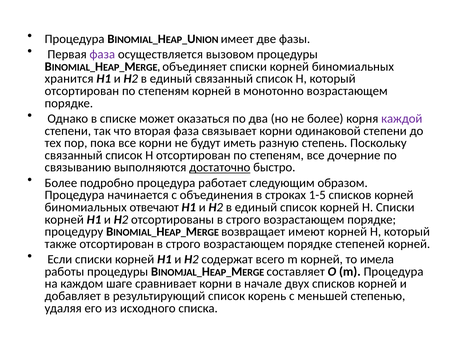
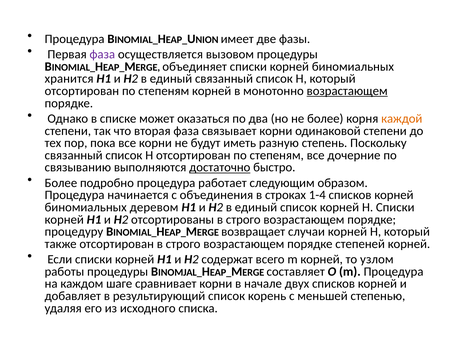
возрастающем underline: none -> present (347, 91)
каждой colour: purple -> orange (402, 119)
1-5: 1-5 -> 1-4 (317, 195)
отвечают: отвечают -> деревом (154, 208)
имеют: имеют -> случаи (306, 232)
имела: имела -> узлом (377, 260)
